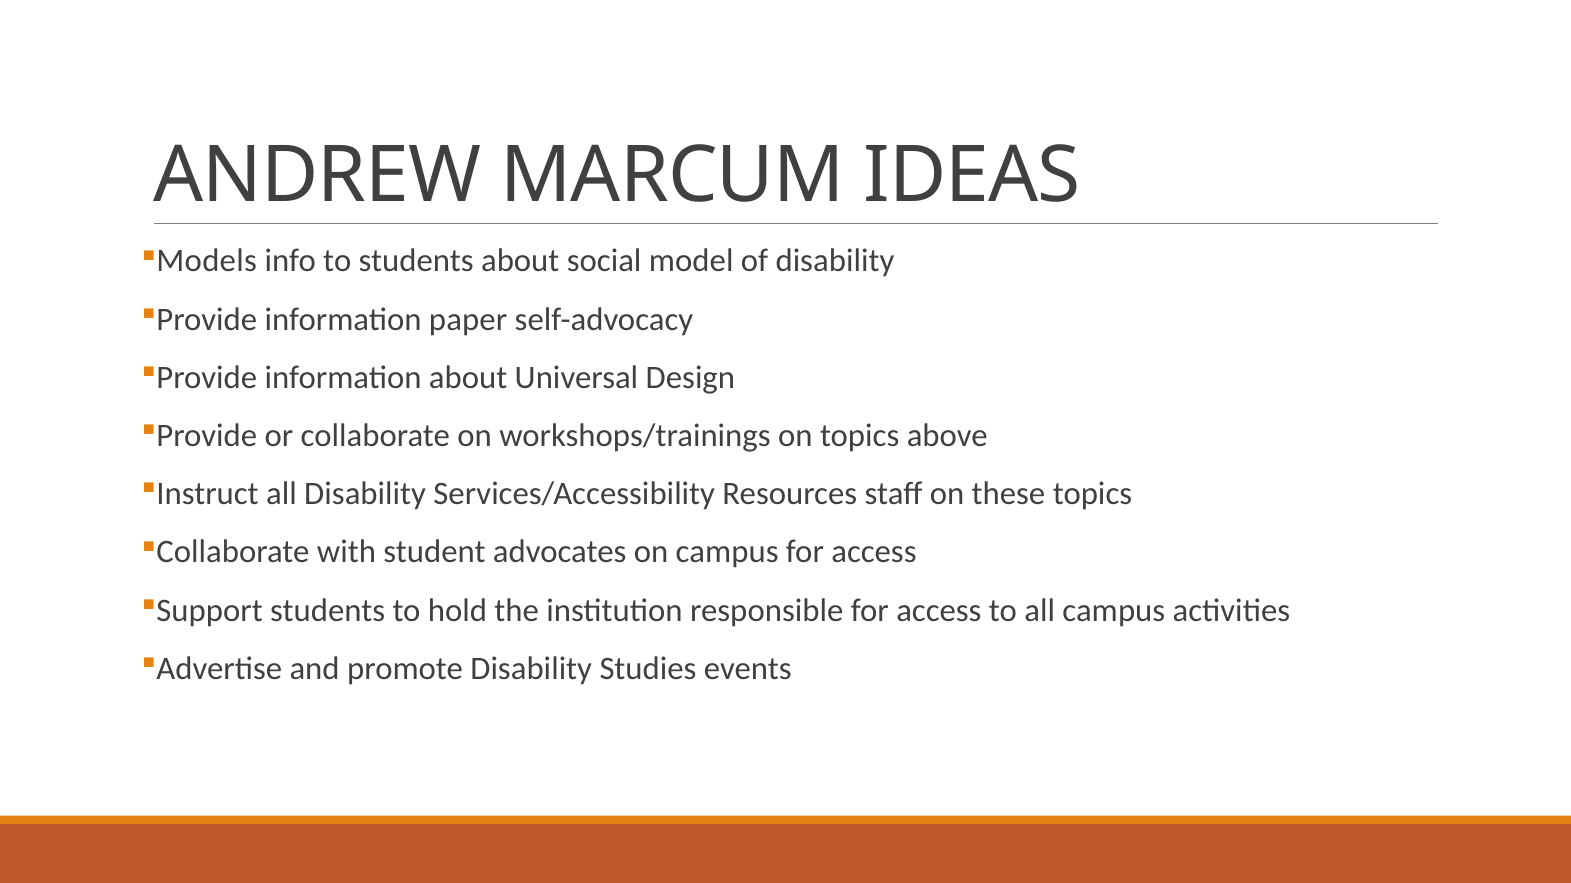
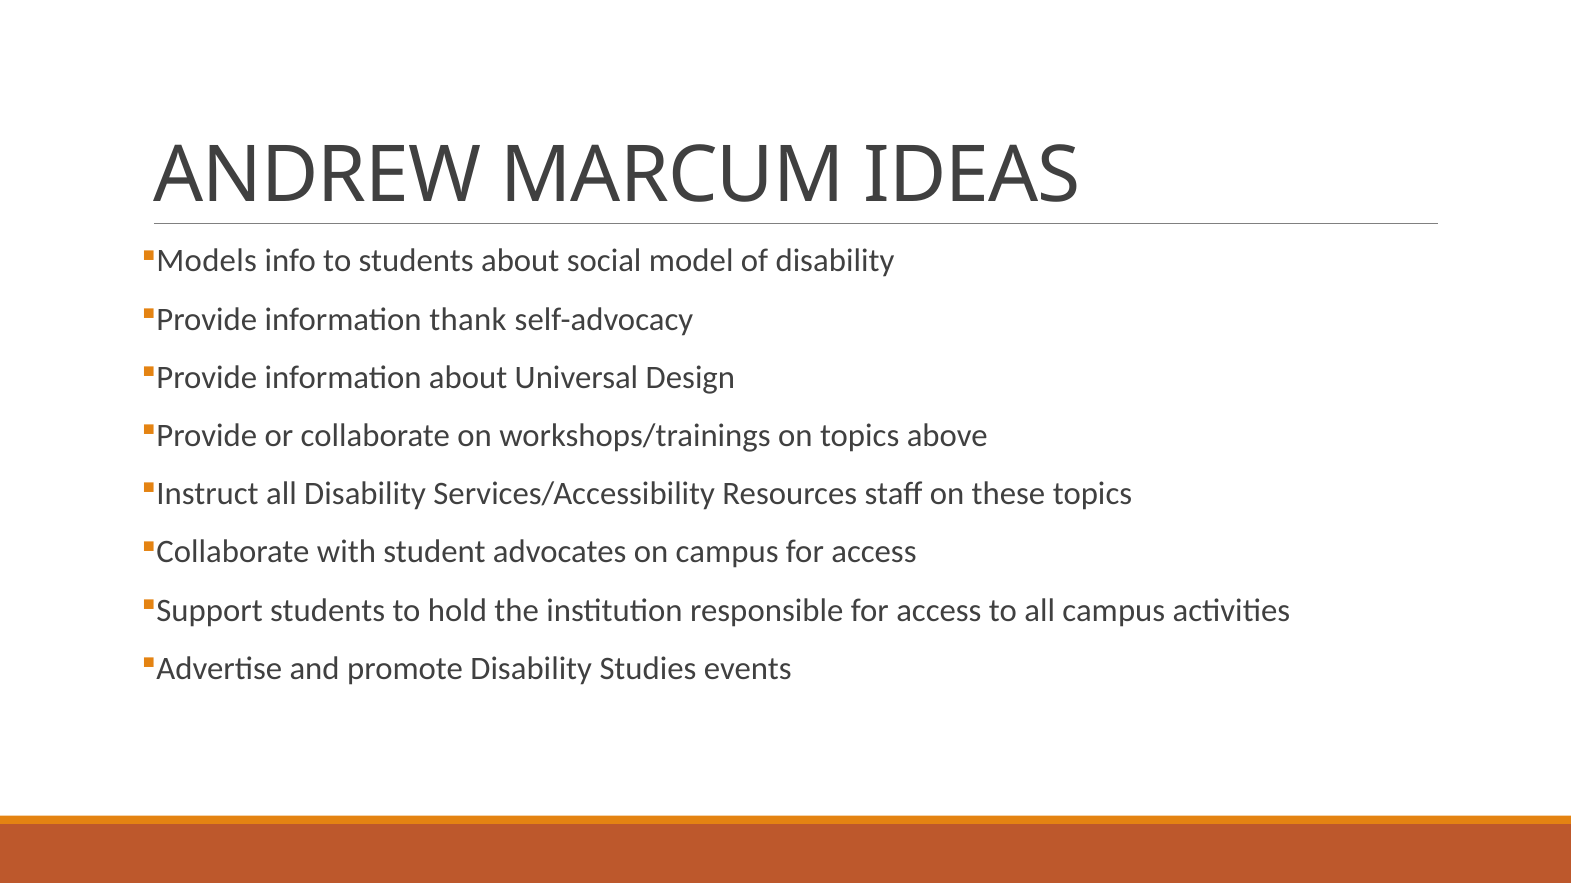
paper: paper -> thank (468, 319)
